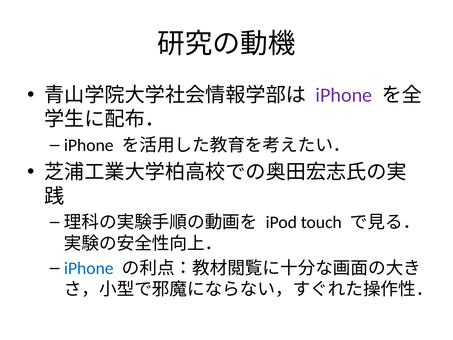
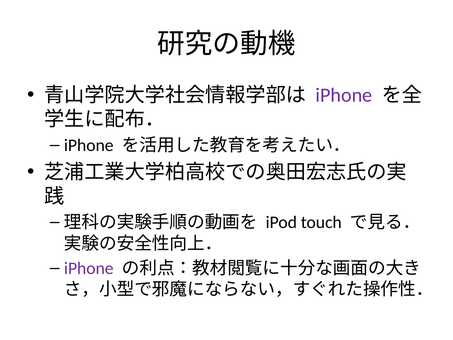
iPhone colour: blue -> purple (89, 268)
